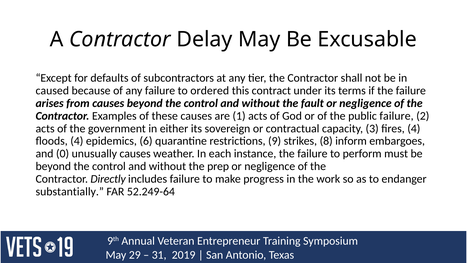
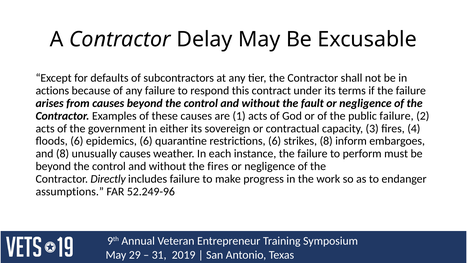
caused: caused -> actions (52, 91)
ordered: ordered -> respond (210, 91)
floods 4: 4 -> 6 (77, 141)
restrictions 9: 9 -> 6 (275, 141)
and 0: 0 -> 8 (63, 154)
the prep: prep -> fires (218, 166)
substantially: substantially -> assumptions (70, 191)
52.249-64: 52.249-64 -> 52.249-96 (151, 191)
